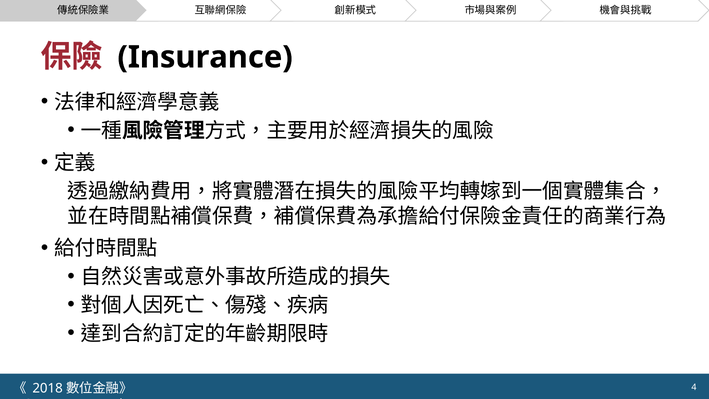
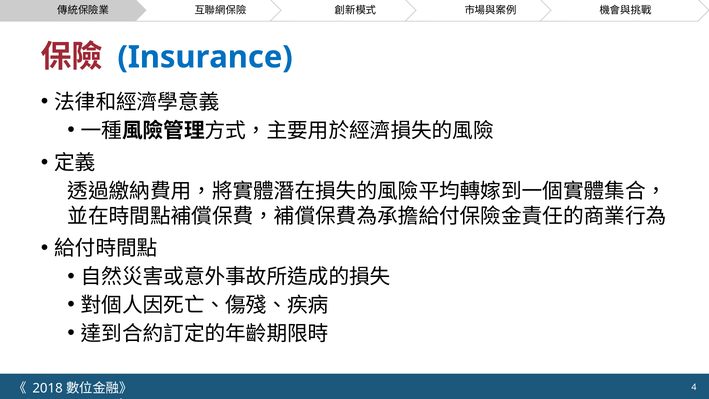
Insurance colour: black -> blue (205, 57)
